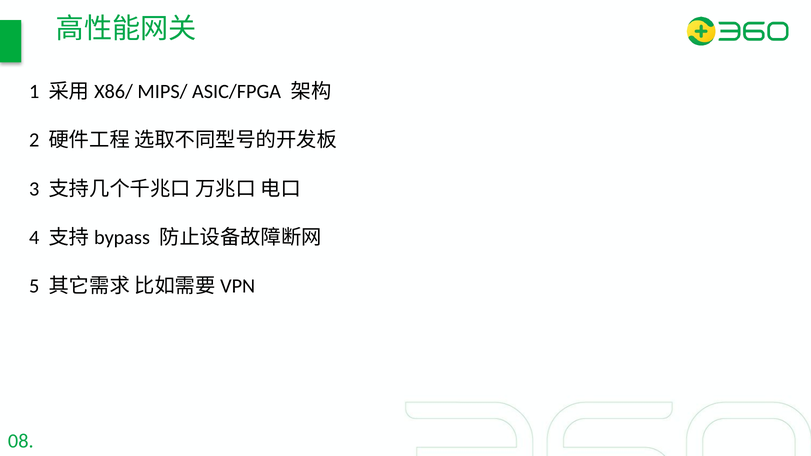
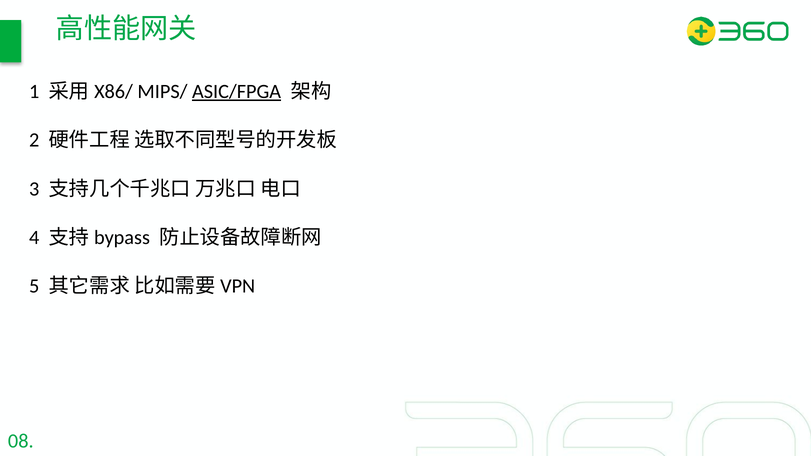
ASIC/FPGA underline: none -> present (237, 92)
